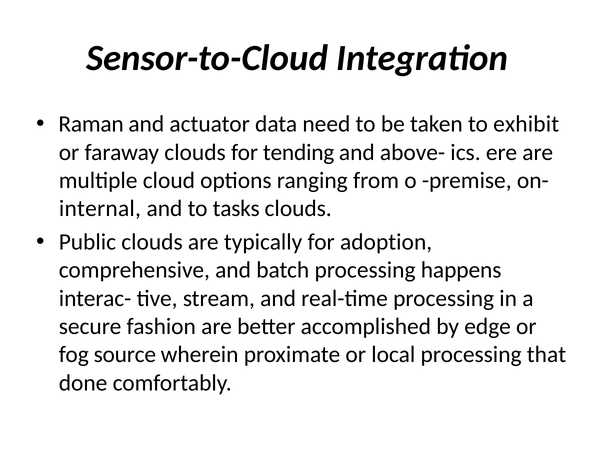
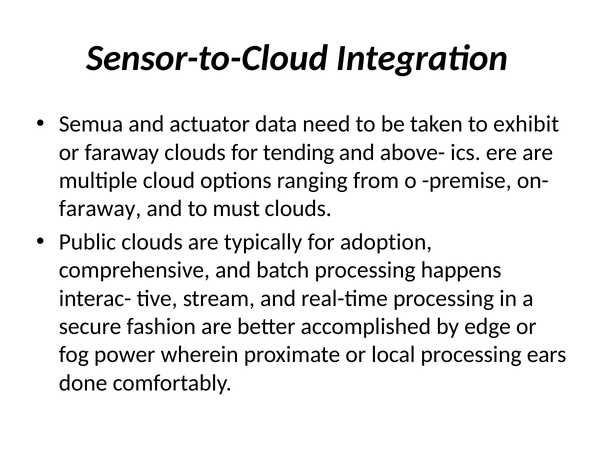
Raman: Raman -> Semua (91, 124)
internal: internal -> faraway (100, 209)
tasks: tasks -> must (236, 209)
source: source -> power (125, 355)
that: that -> ears (547, 355)
